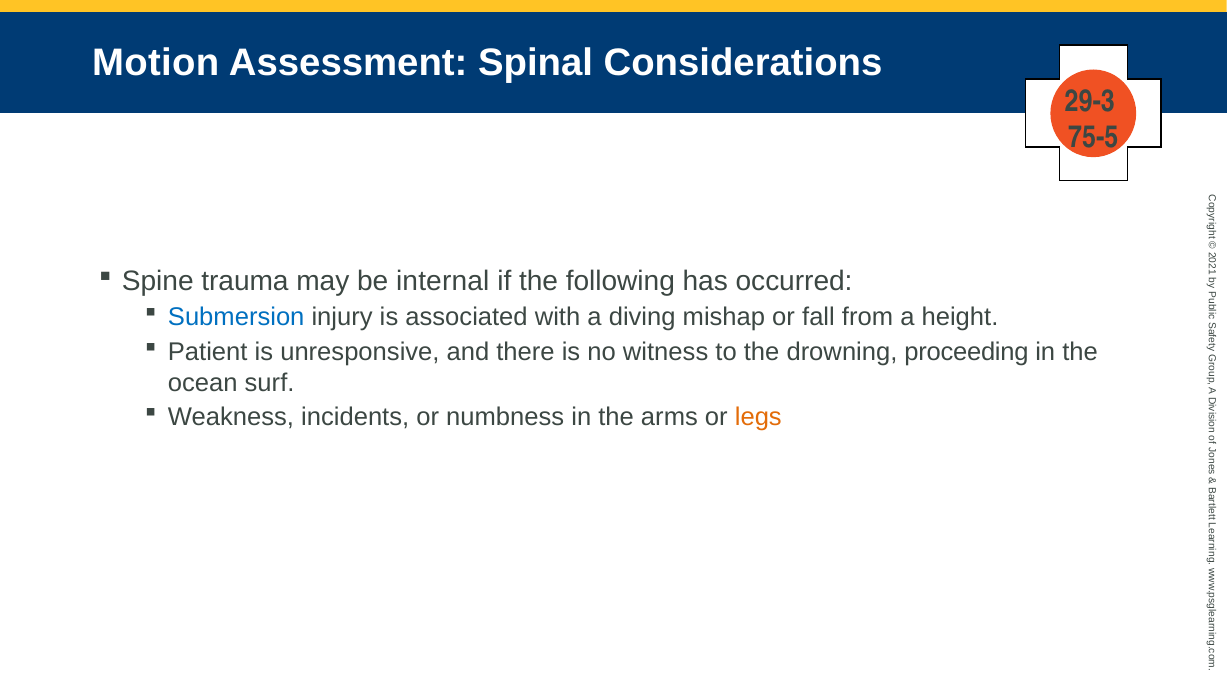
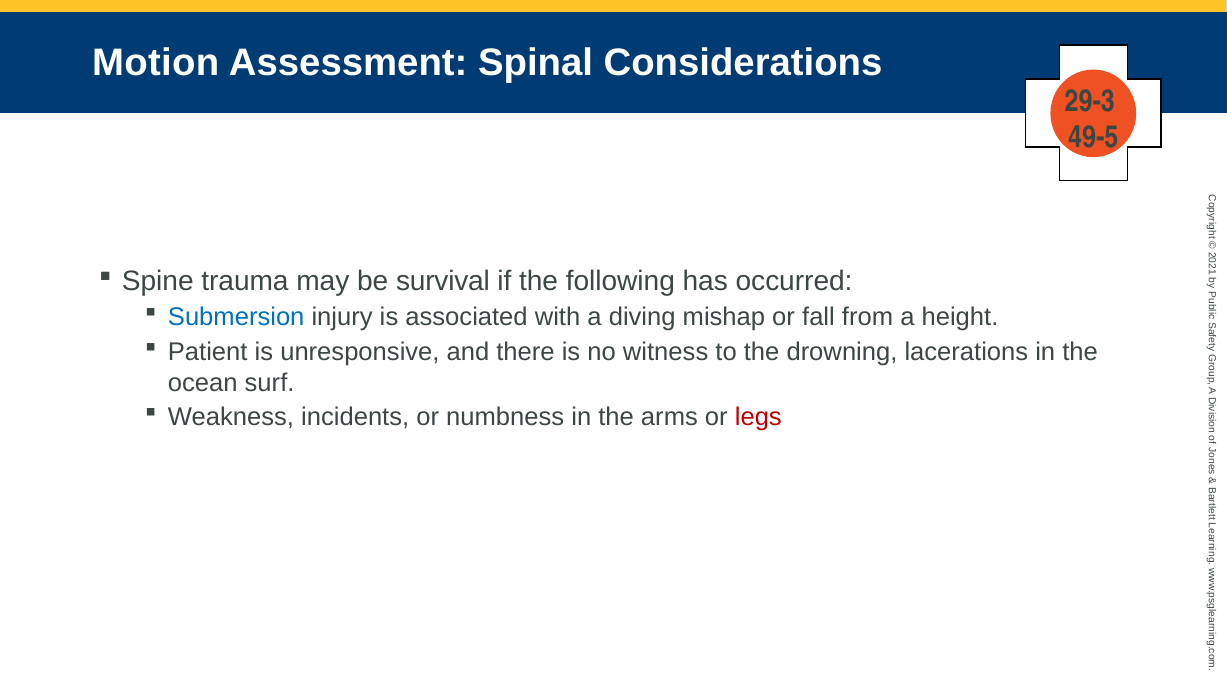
75-5: 75-5 -> 49-5 (1093, 138)
internal: internal -> survival (443, 282)
proceeding: proceeding -> lacerations (966, 352)
legs colour: orange -> red (758, 417)
